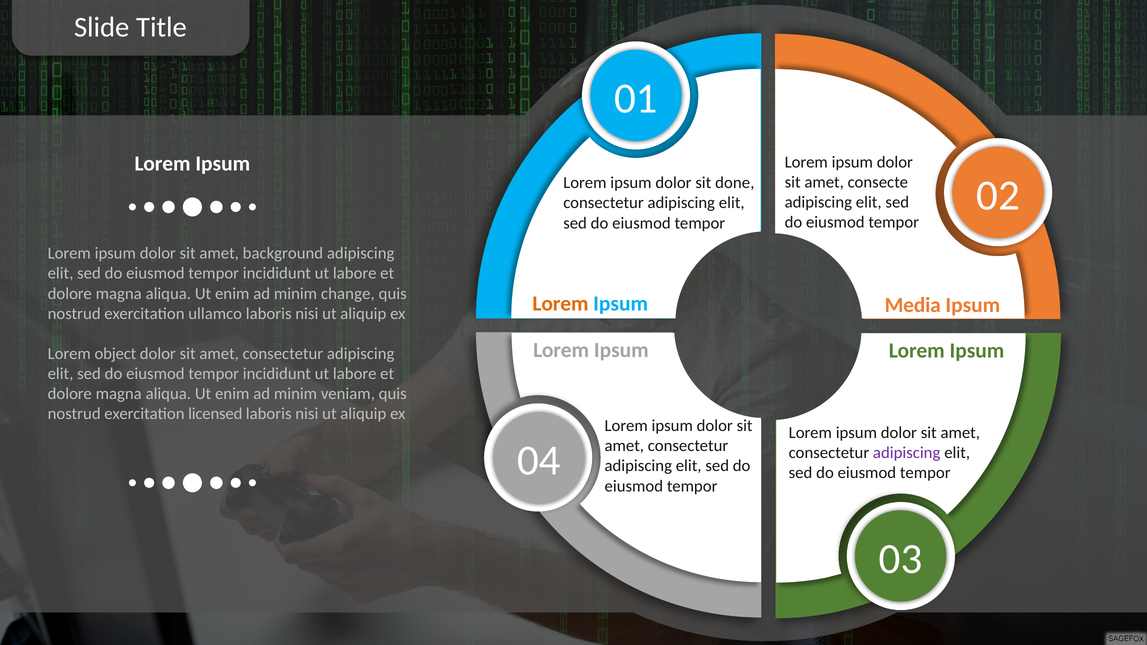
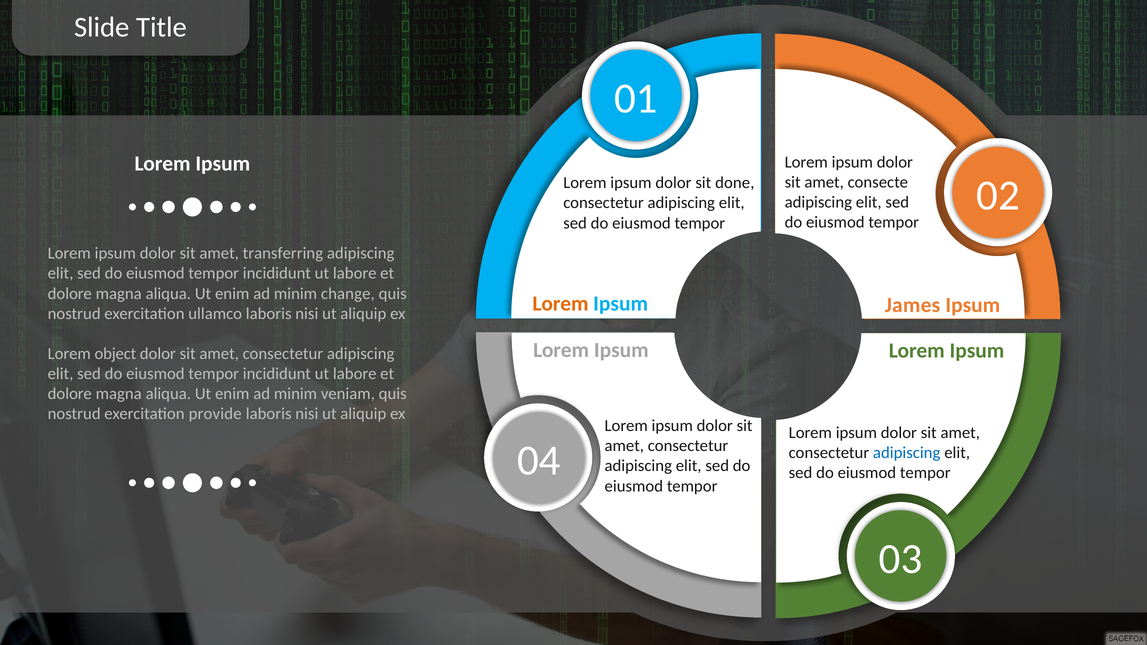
background: background -> transferring (283, 253)
Media: Media -> James (913, 305)
licensed: licensed -> provide (215, 414)
adipiscing colour: purple -> blue (907, 453)
